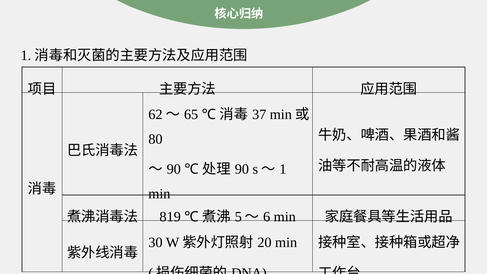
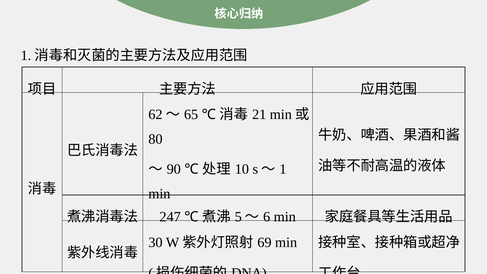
37: 37 -> 21 (259, 115)
90: 90 -> 10 (242, 169)
819: 819 -> 247 (170, 217)
20: 20 -> 69 (264, 243)
